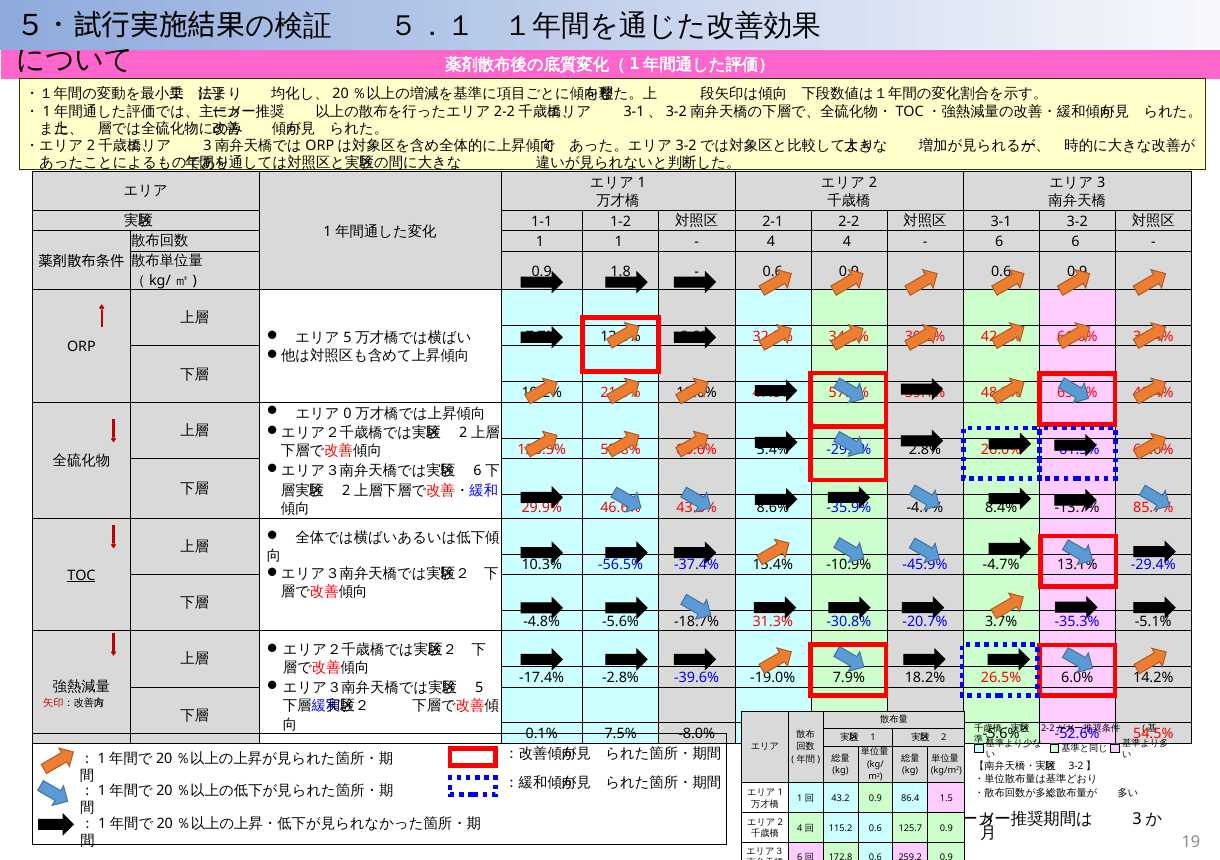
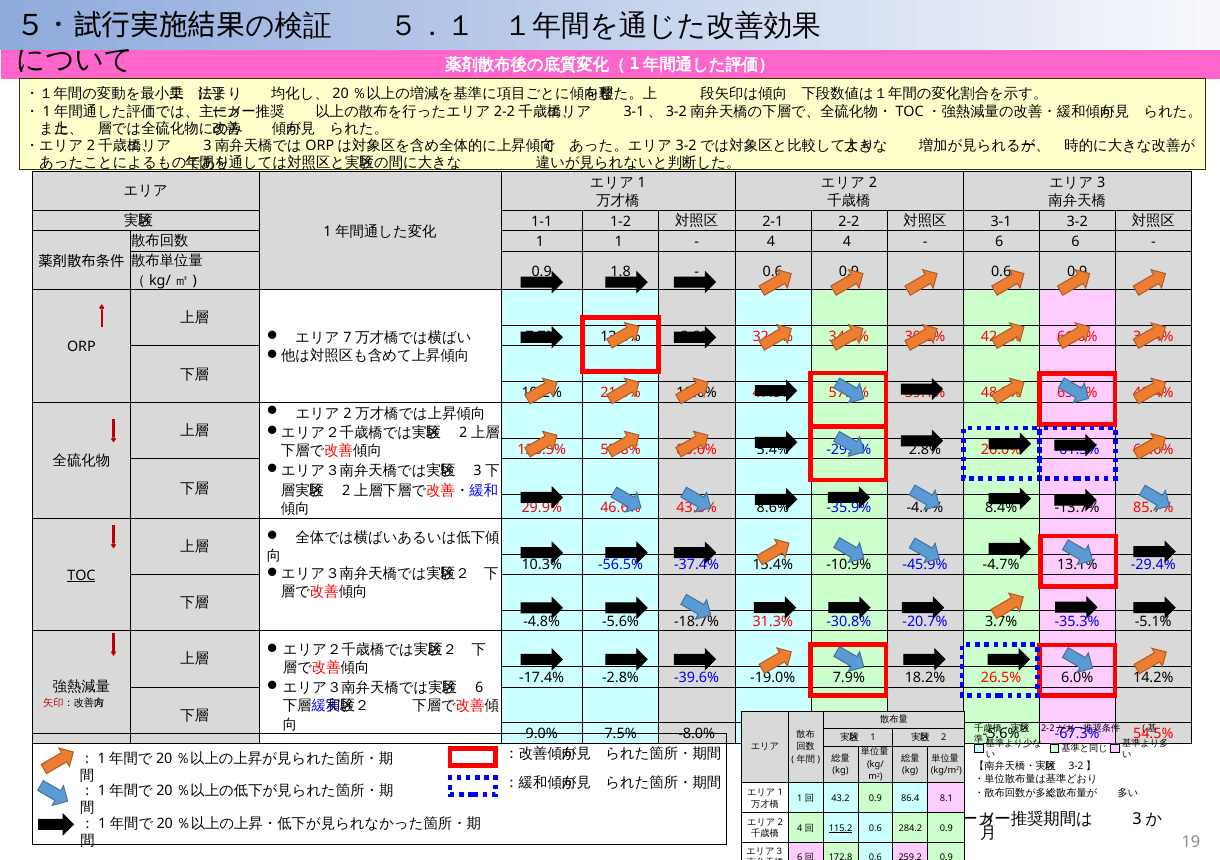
5: 5 -> 7 (347, 338)
0: 0 -> 2 (347, 413)
6: 6 -> 3 (478, 471)
5: 5 -> 6 (479, 688)
0.1%: 0.1% -> 9.0% (542, 734)
-52.6%: -52.6% -> -67.3% (1077, 734)
1.5: 1.5 -> 8.1 (946, 798)
115.2 underline: none -> present (841, 828)
125.7: 125.7 -> 284.2 (910, 828)
